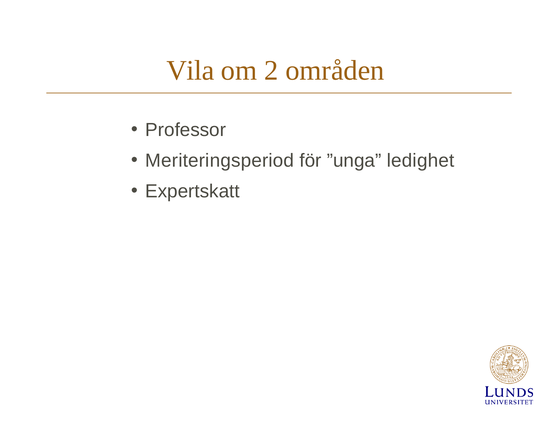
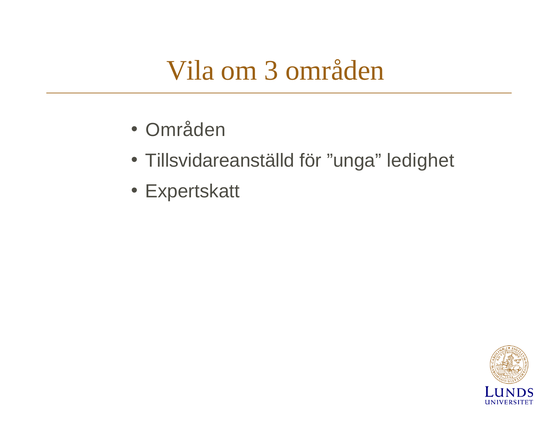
2: 2 -> 3 (271, 70)
Professor: Professor -> Områden (186, 130)
Meriteringsperiod: Meriteringsperiod -> Tillsvidareanställd (220, 161)
